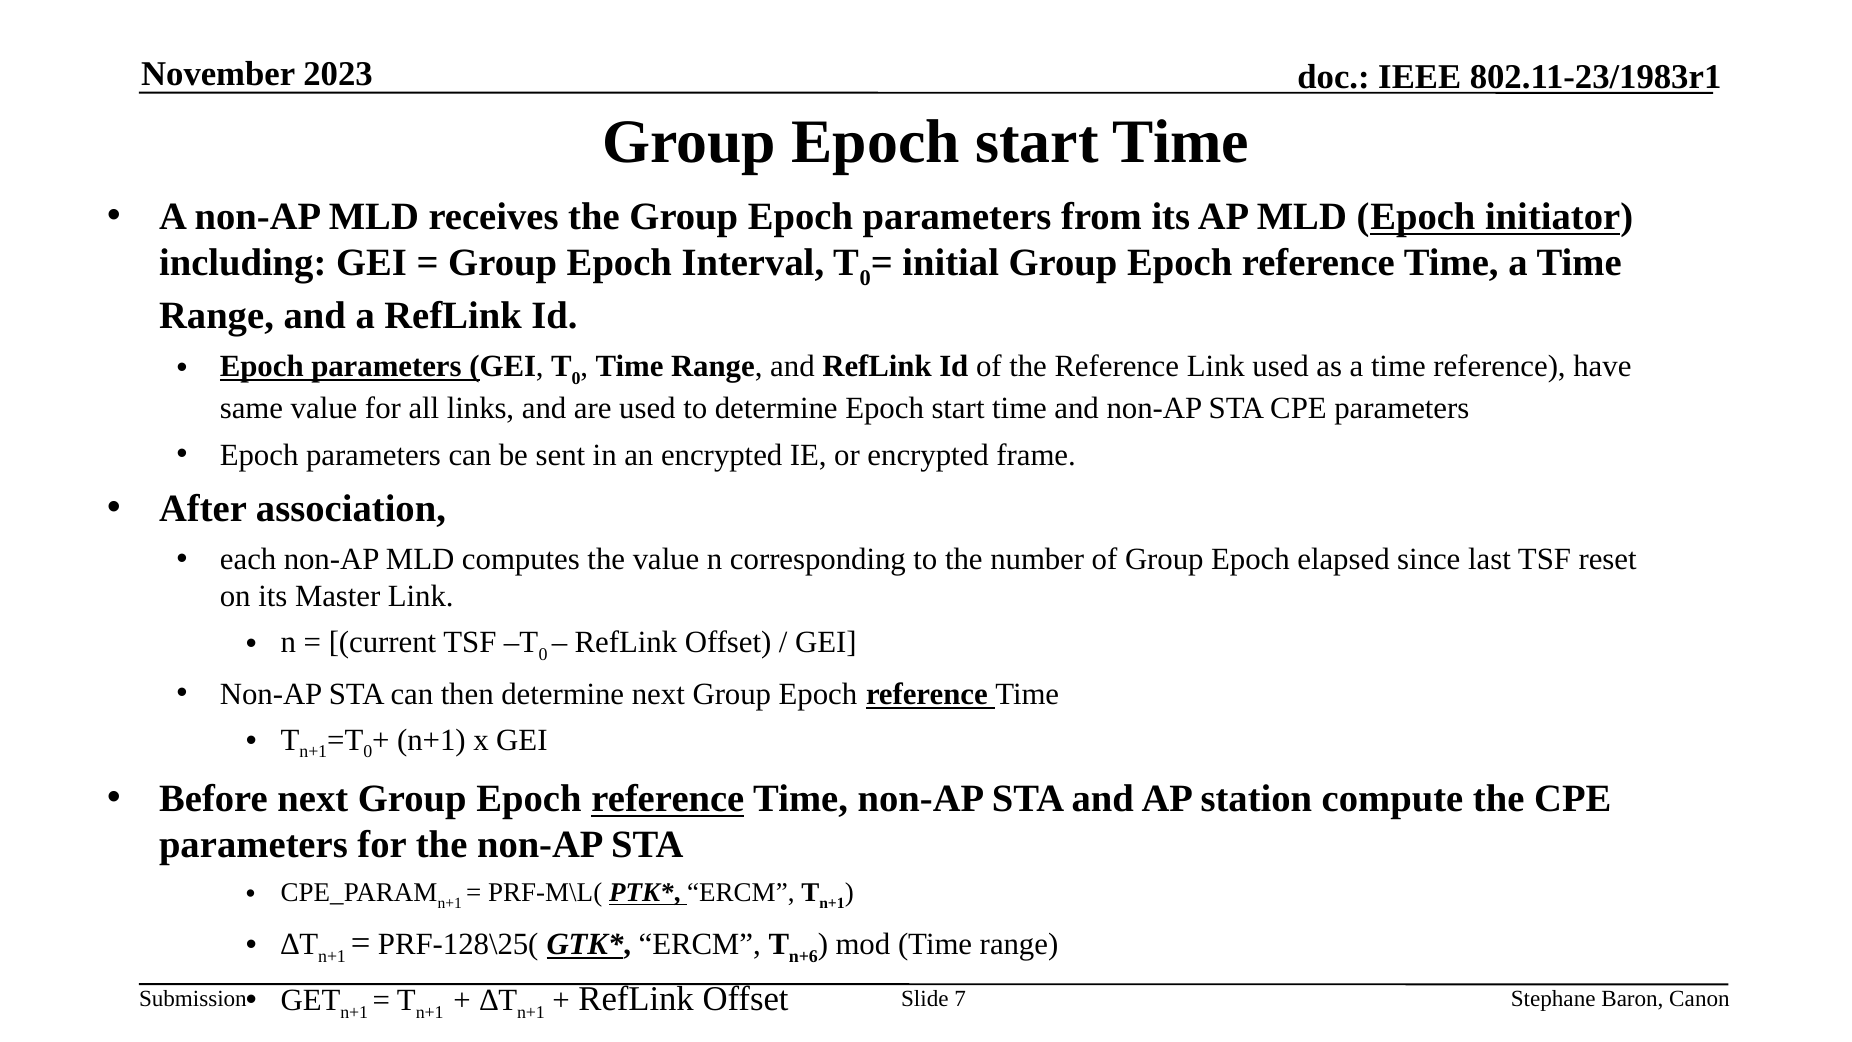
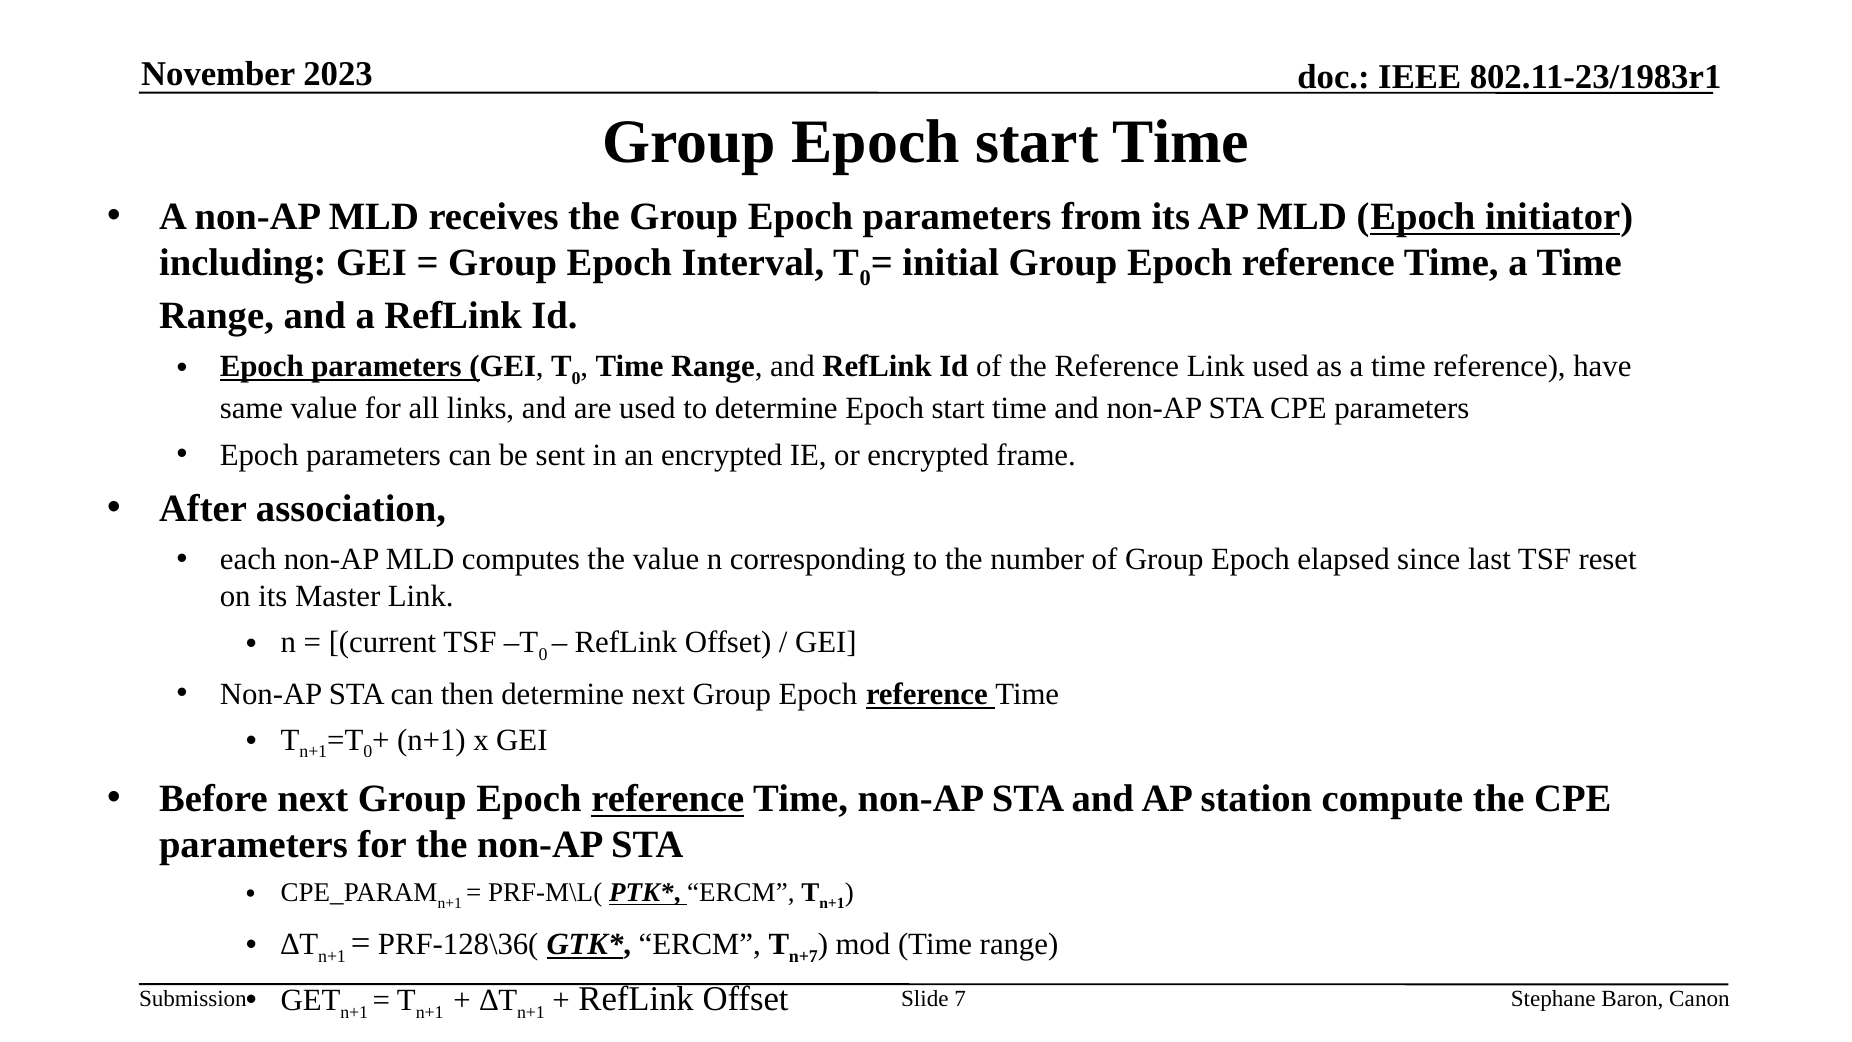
PRF-128\25(: PRF-128\25( -> PRF-128\36( (458, 944)
n+6: n+6 -> n+7 (803, 956)
